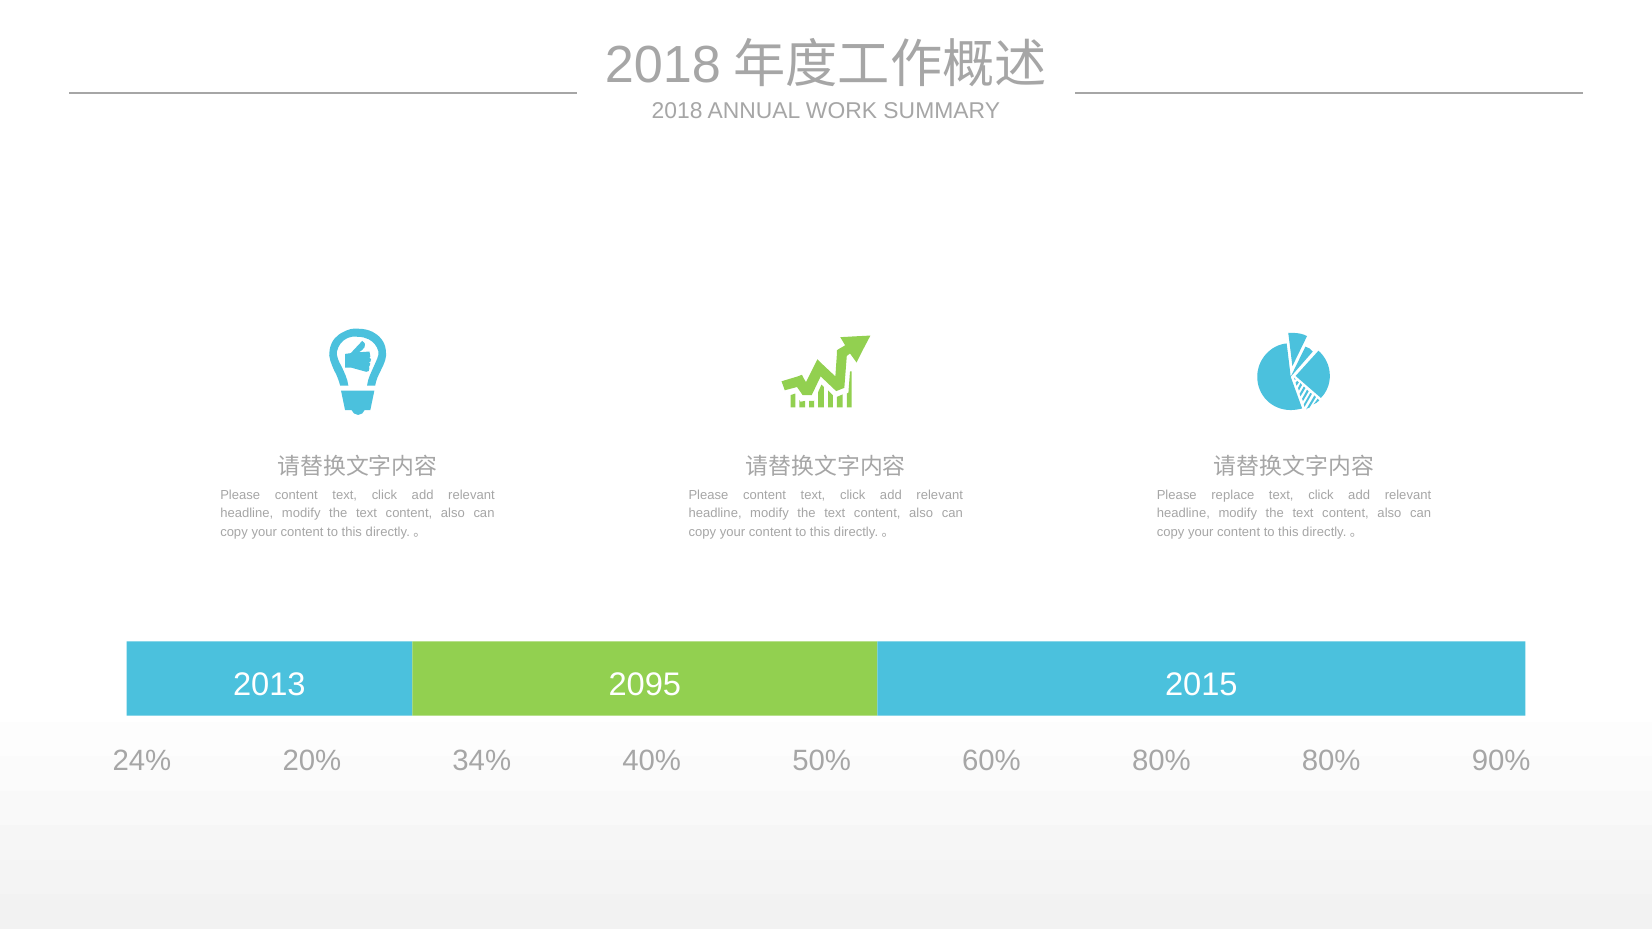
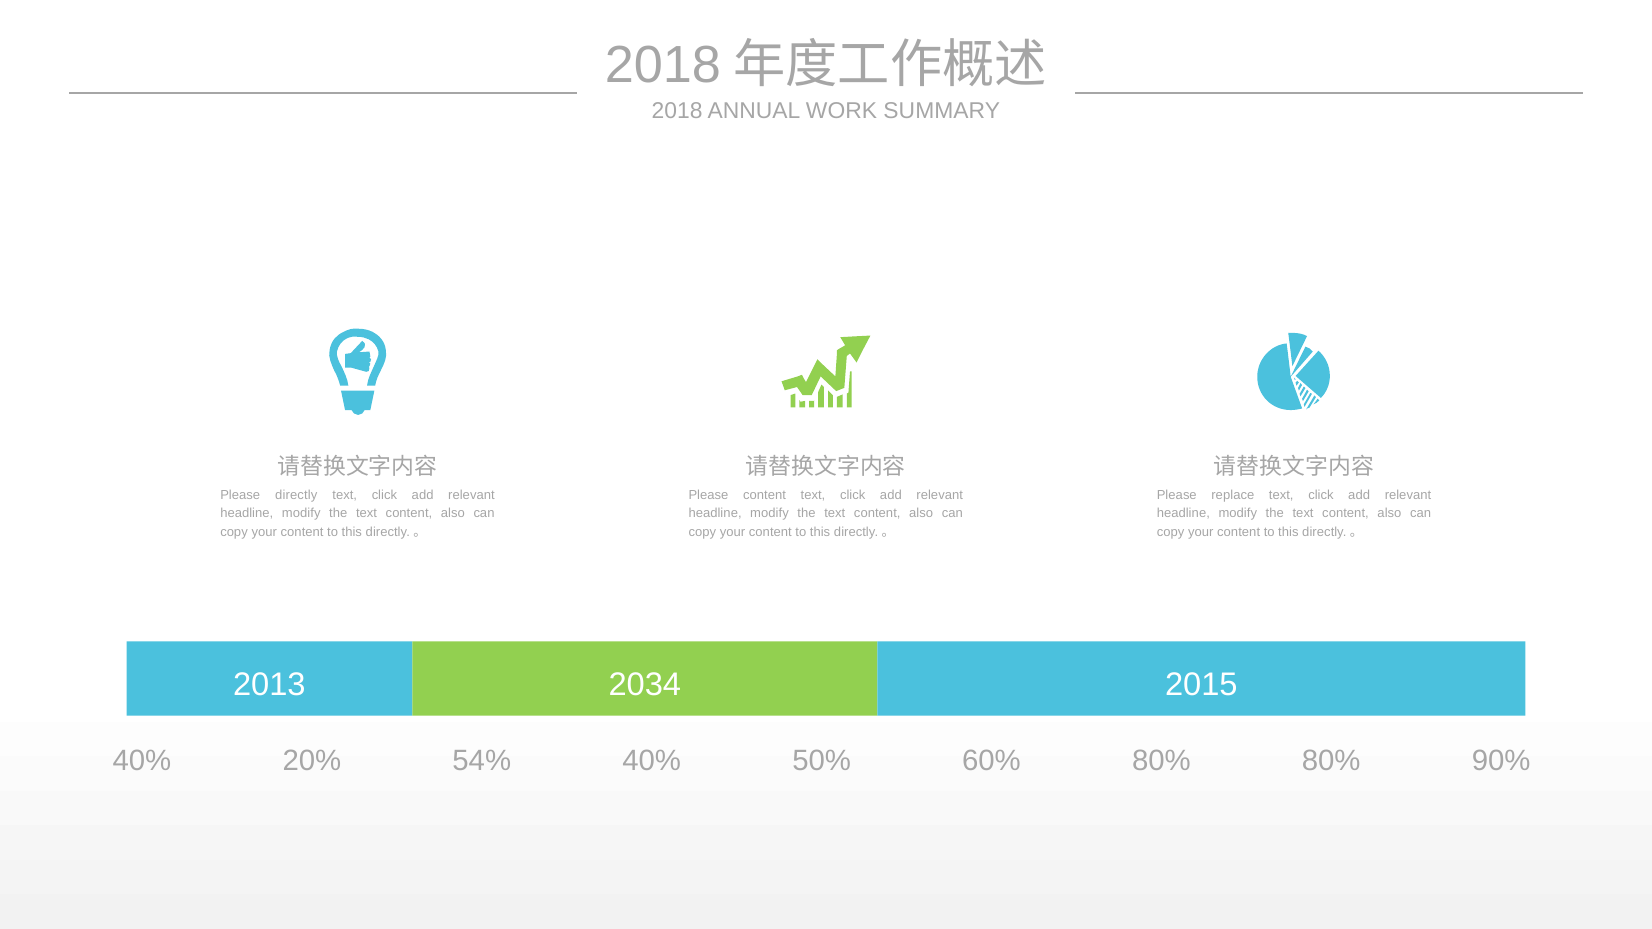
content: content -> directly (296, 495)
2095: 2095 -> 2034 (645, 685)
24%: 24% -> 40% (142, 761)
34%: 34% -> 54% (482, 761)
